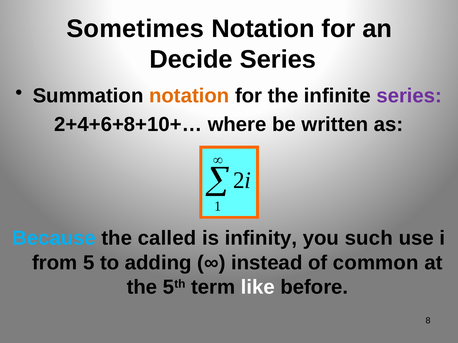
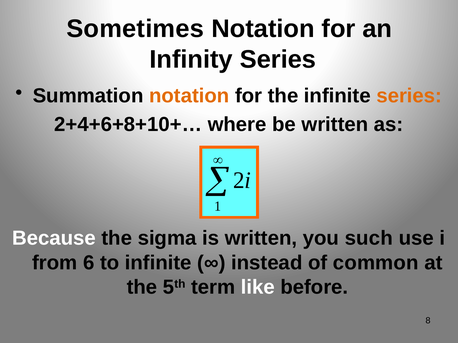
Decide: Decide -> Infinity (191, 59)
series colour: purple -> orange (409, 96)
Because colour: light blue -> white (54, 239)
called: called -> sigma (167, 239)
is infinity: infinity -> written (261, 239)
5: 5 -> 6 (89, 263)
to adding: adding -> infinite (158, 263)
